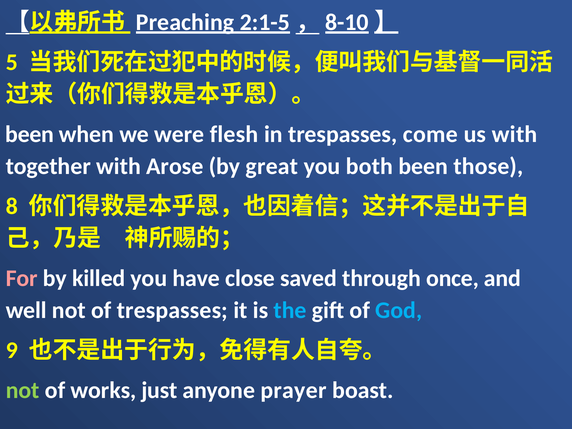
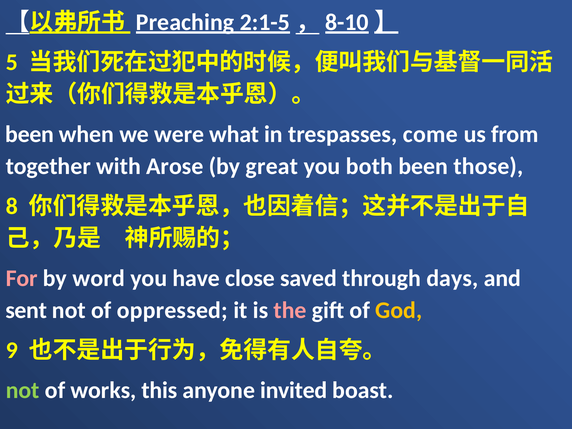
flesh: flesh -> what (234, 134)
us with: with -> from (515, 134)
killed: killed -> word (99, 278)
once: once -> days (452, 278)
well: well -> sent (26, 310)
of trespasses: trespasses -> oppressed (172, 310)
the colour: light blue -> pink (290, 310)
God colour: light blue -> yellow (399, 310)
just: just -> this (159, 390)
prayer: prayer -> invited (294, 390)
